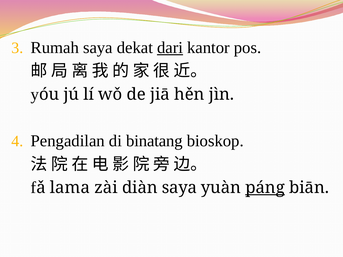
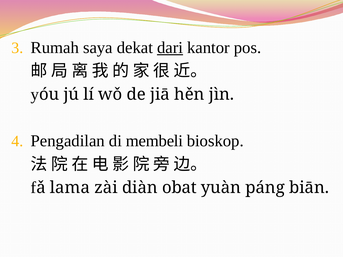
binatang: binatang -> membeli (154, 141)
diàn saya: saya -> obat (179, 188)
páng underline: present -> none (265, 188)
